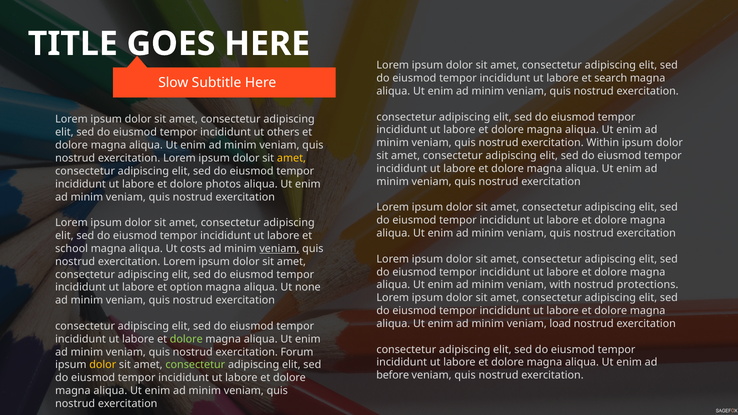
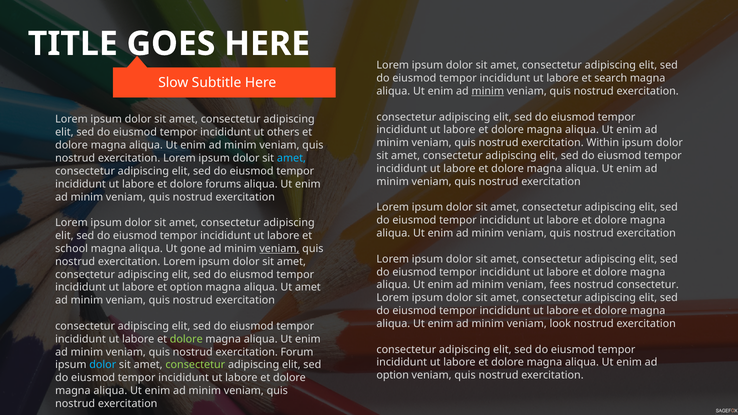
minim underline: none -> present (488, 91)
amet colour: yellow -> light blue (291, 158)
photos: photos -> forums (223, 184)
costs: costs -> gone (193, 249)
with: with -> fees (560, 285)
nostrud protections: protections -> consectetur (648, 285)
Ut none: none -> amet (308, 287)
load: load -> look (560, 324)
dolor colour: yellow -> light blue (103, 365)
before: before -> option (393, 375)
